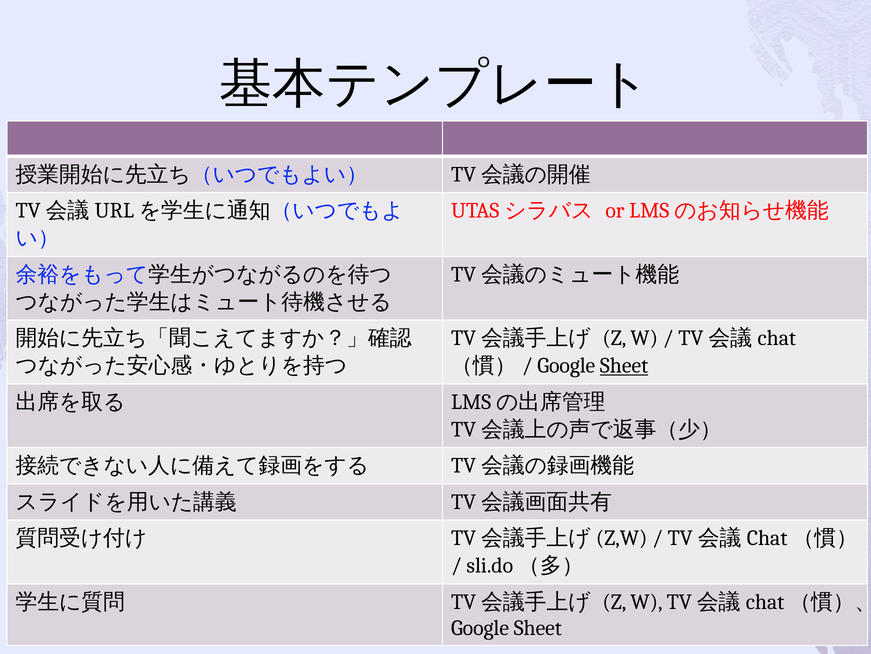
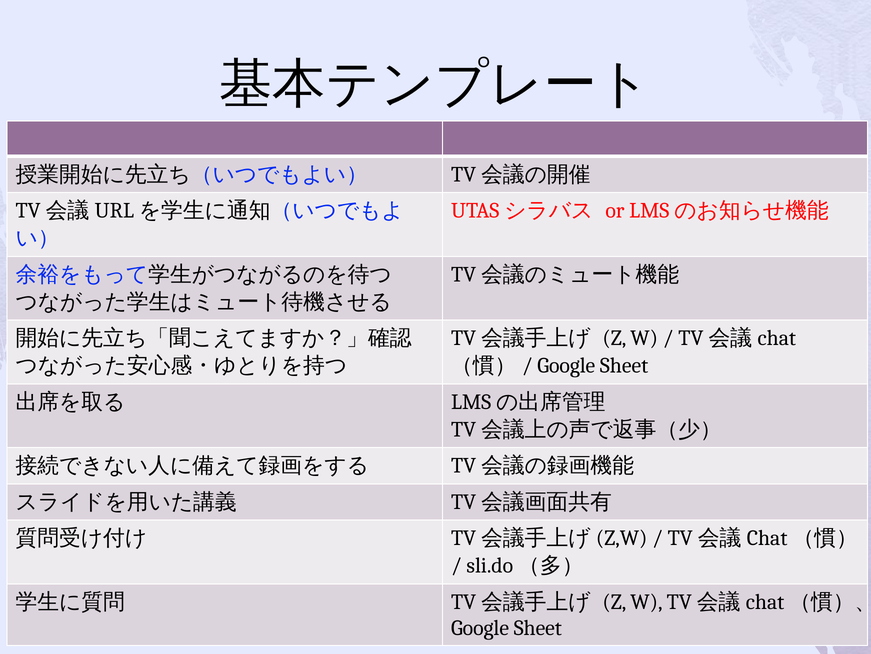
Sheet underline: present -> none (624, 365)
